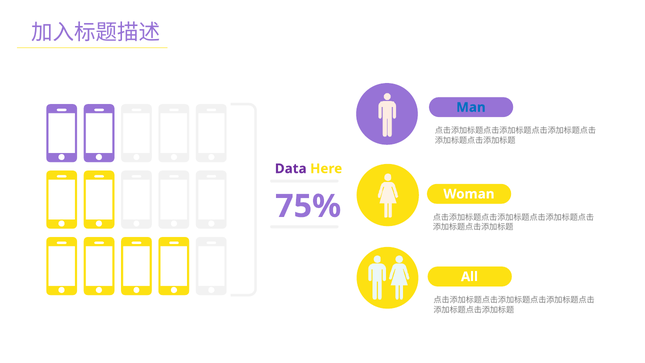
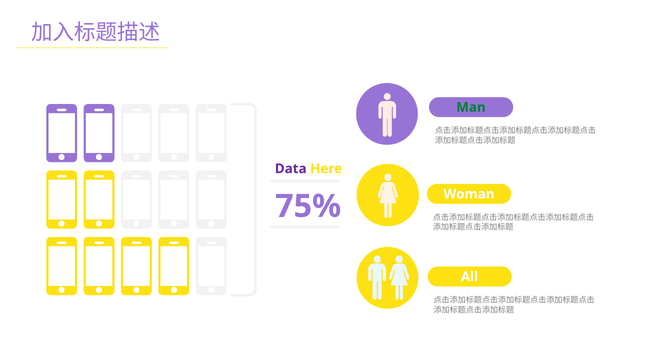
Man colour: blue -> green (471, 107)
